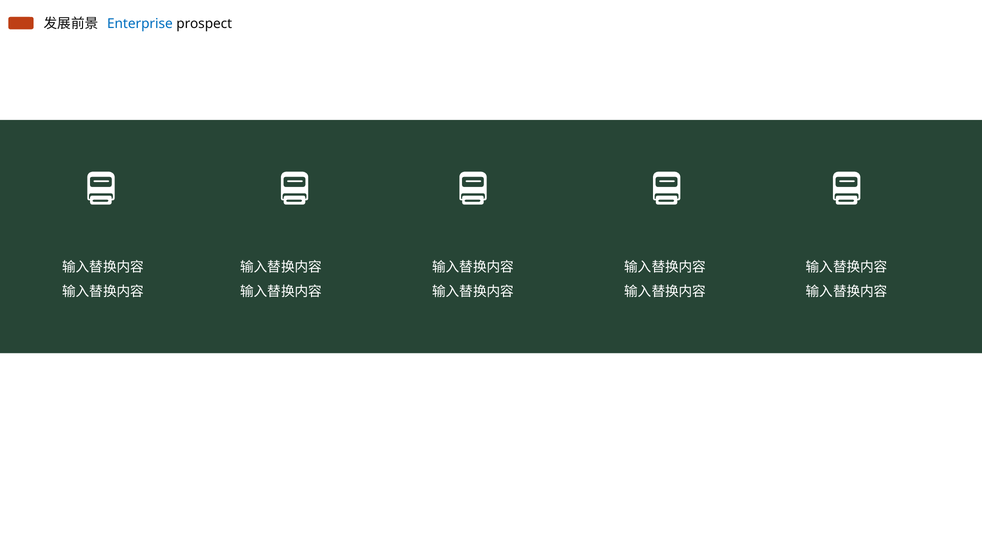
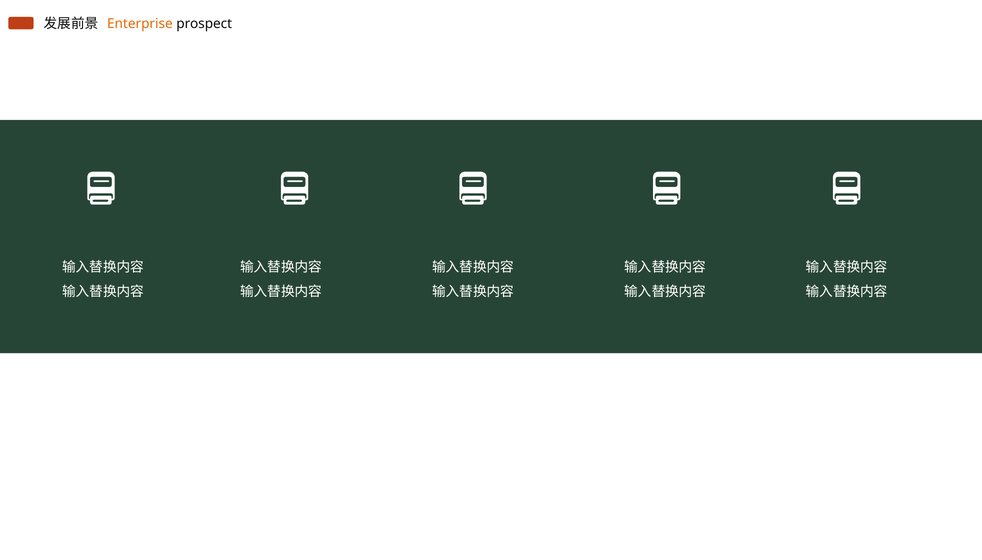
Enterprise colour: blue -> orange (140, 24)
